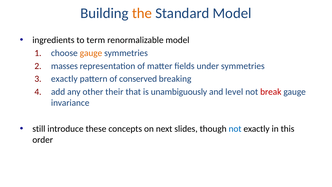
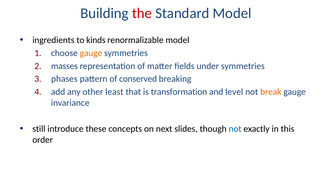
the colour: orange -> red (142, 13)
term: term -> kinds (96, 40)
exactly: exactly -> phases (64, 79)
their: their -> least (114, 92)
unambiguously: unambiguously -> transformation (179, 92)
break colour: red -> orange (271, 92)
